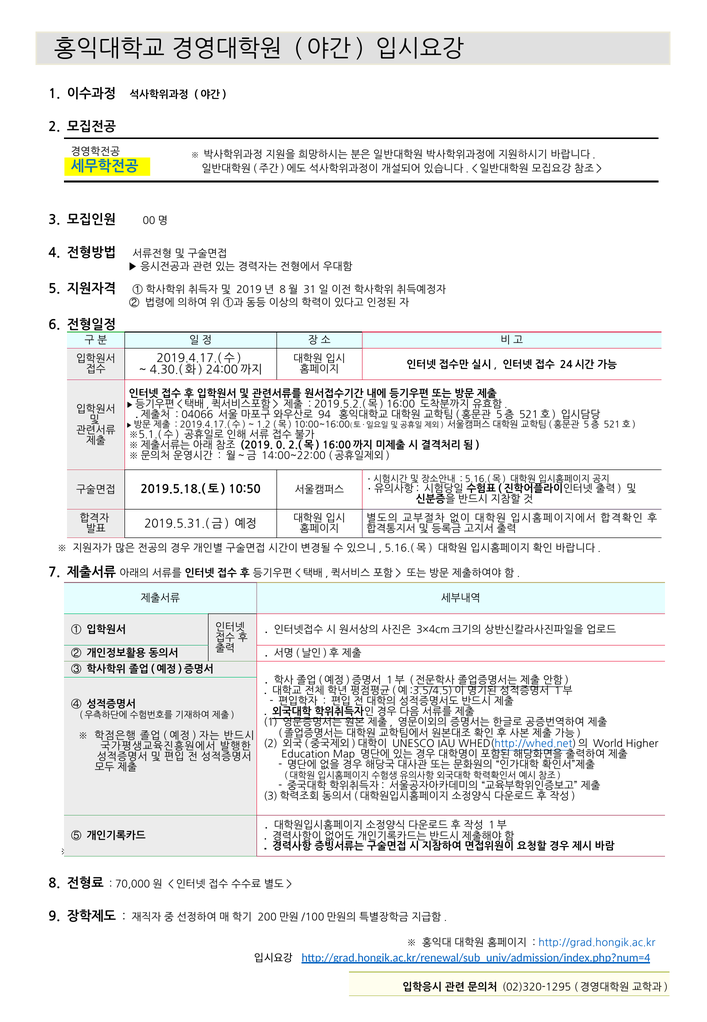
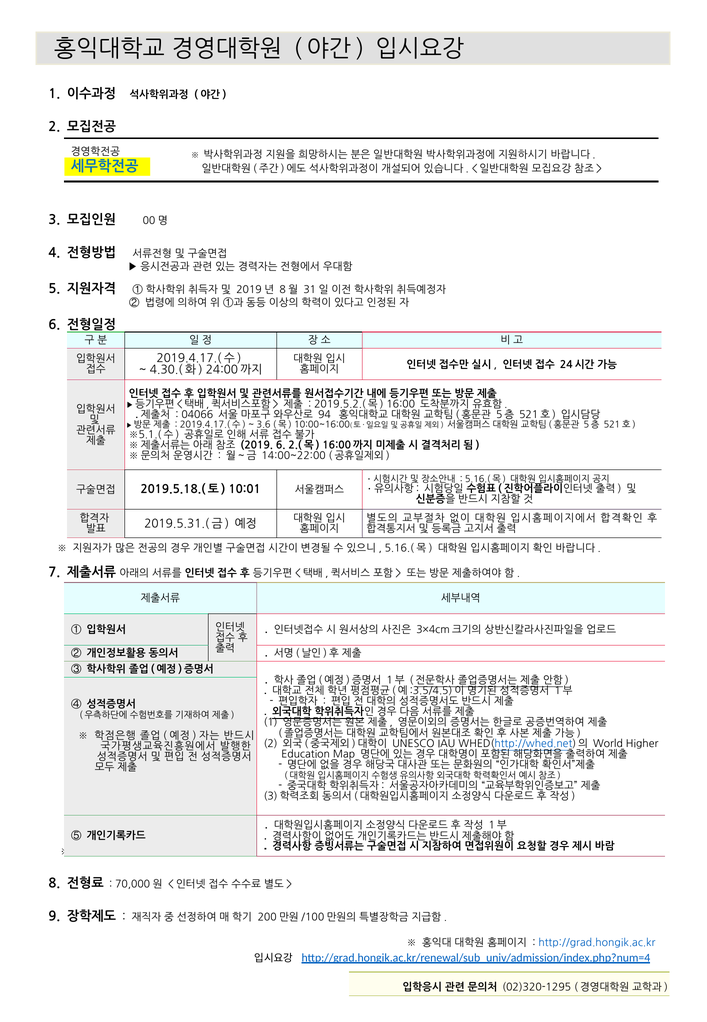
1.2: 1.2 -> 3.6 (264, 425)
2019 0: 0 -> 6 (281, 445)
10:50: 10:50 -> 10:01 (245, 489)
